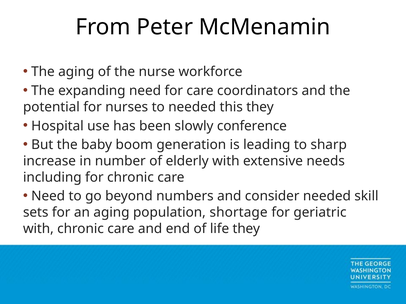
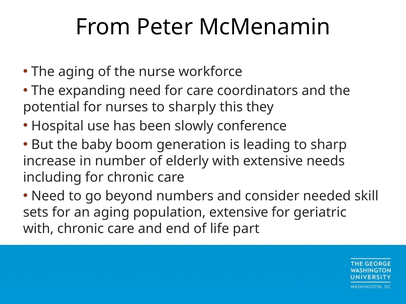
to needed: needed -> sharply (192, 107)
population shortage: shortage -> extensive (239, 213)
life they: they -> part (246, 229)
